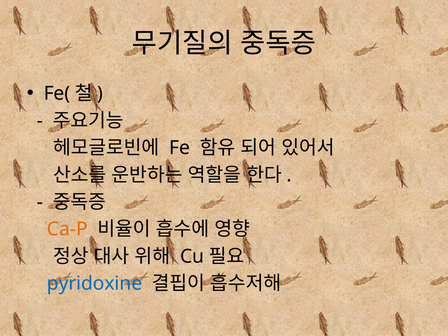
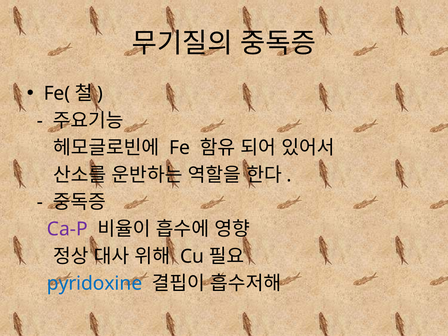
Ca-P colour: orange -> purple (67, 229)
